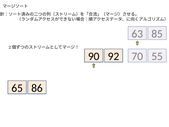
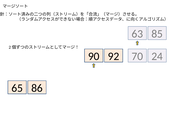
55: 55 -> 24 (157, 56)
